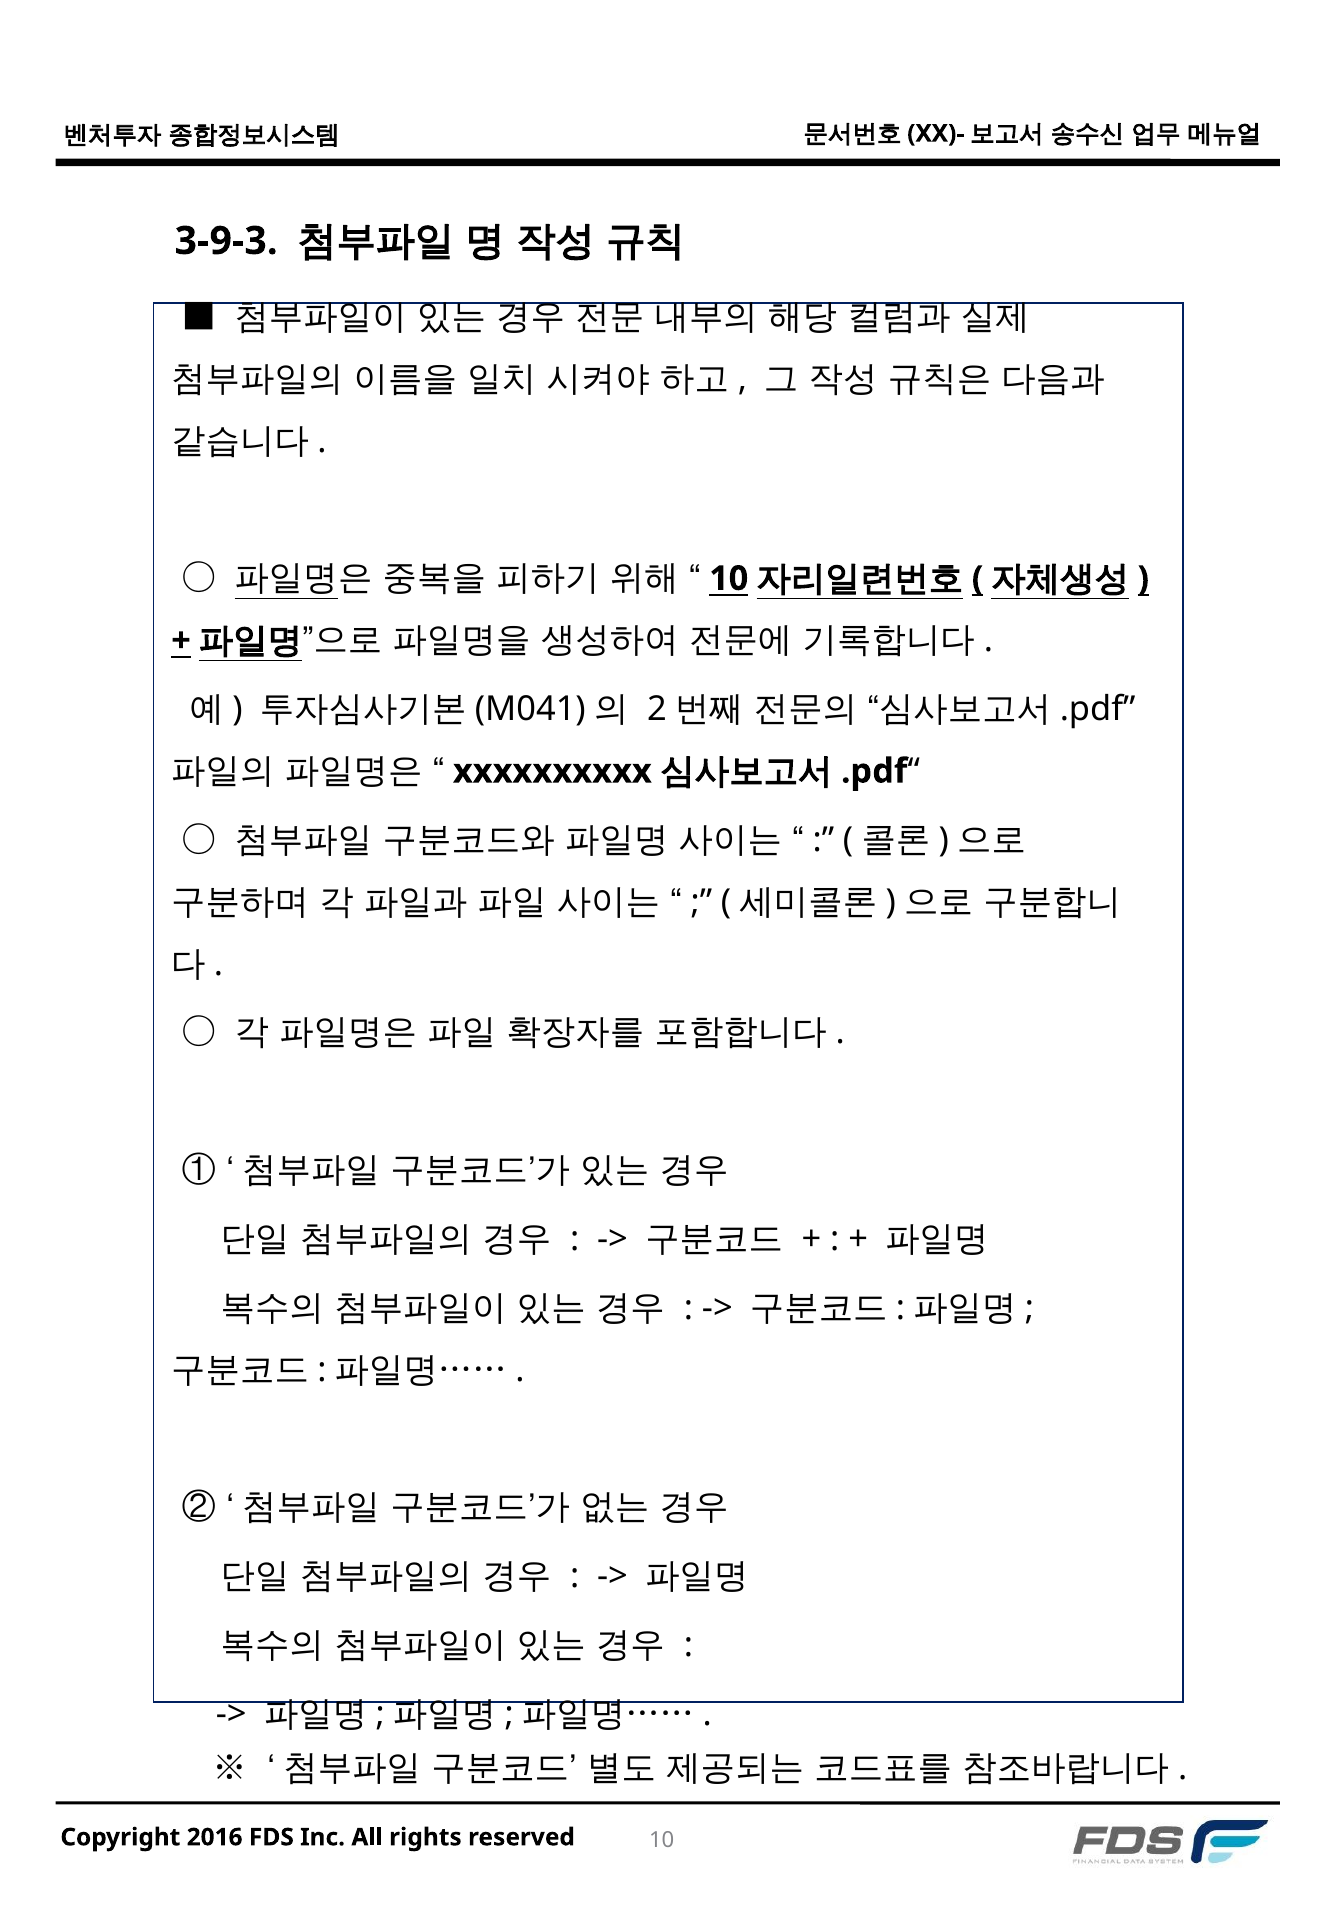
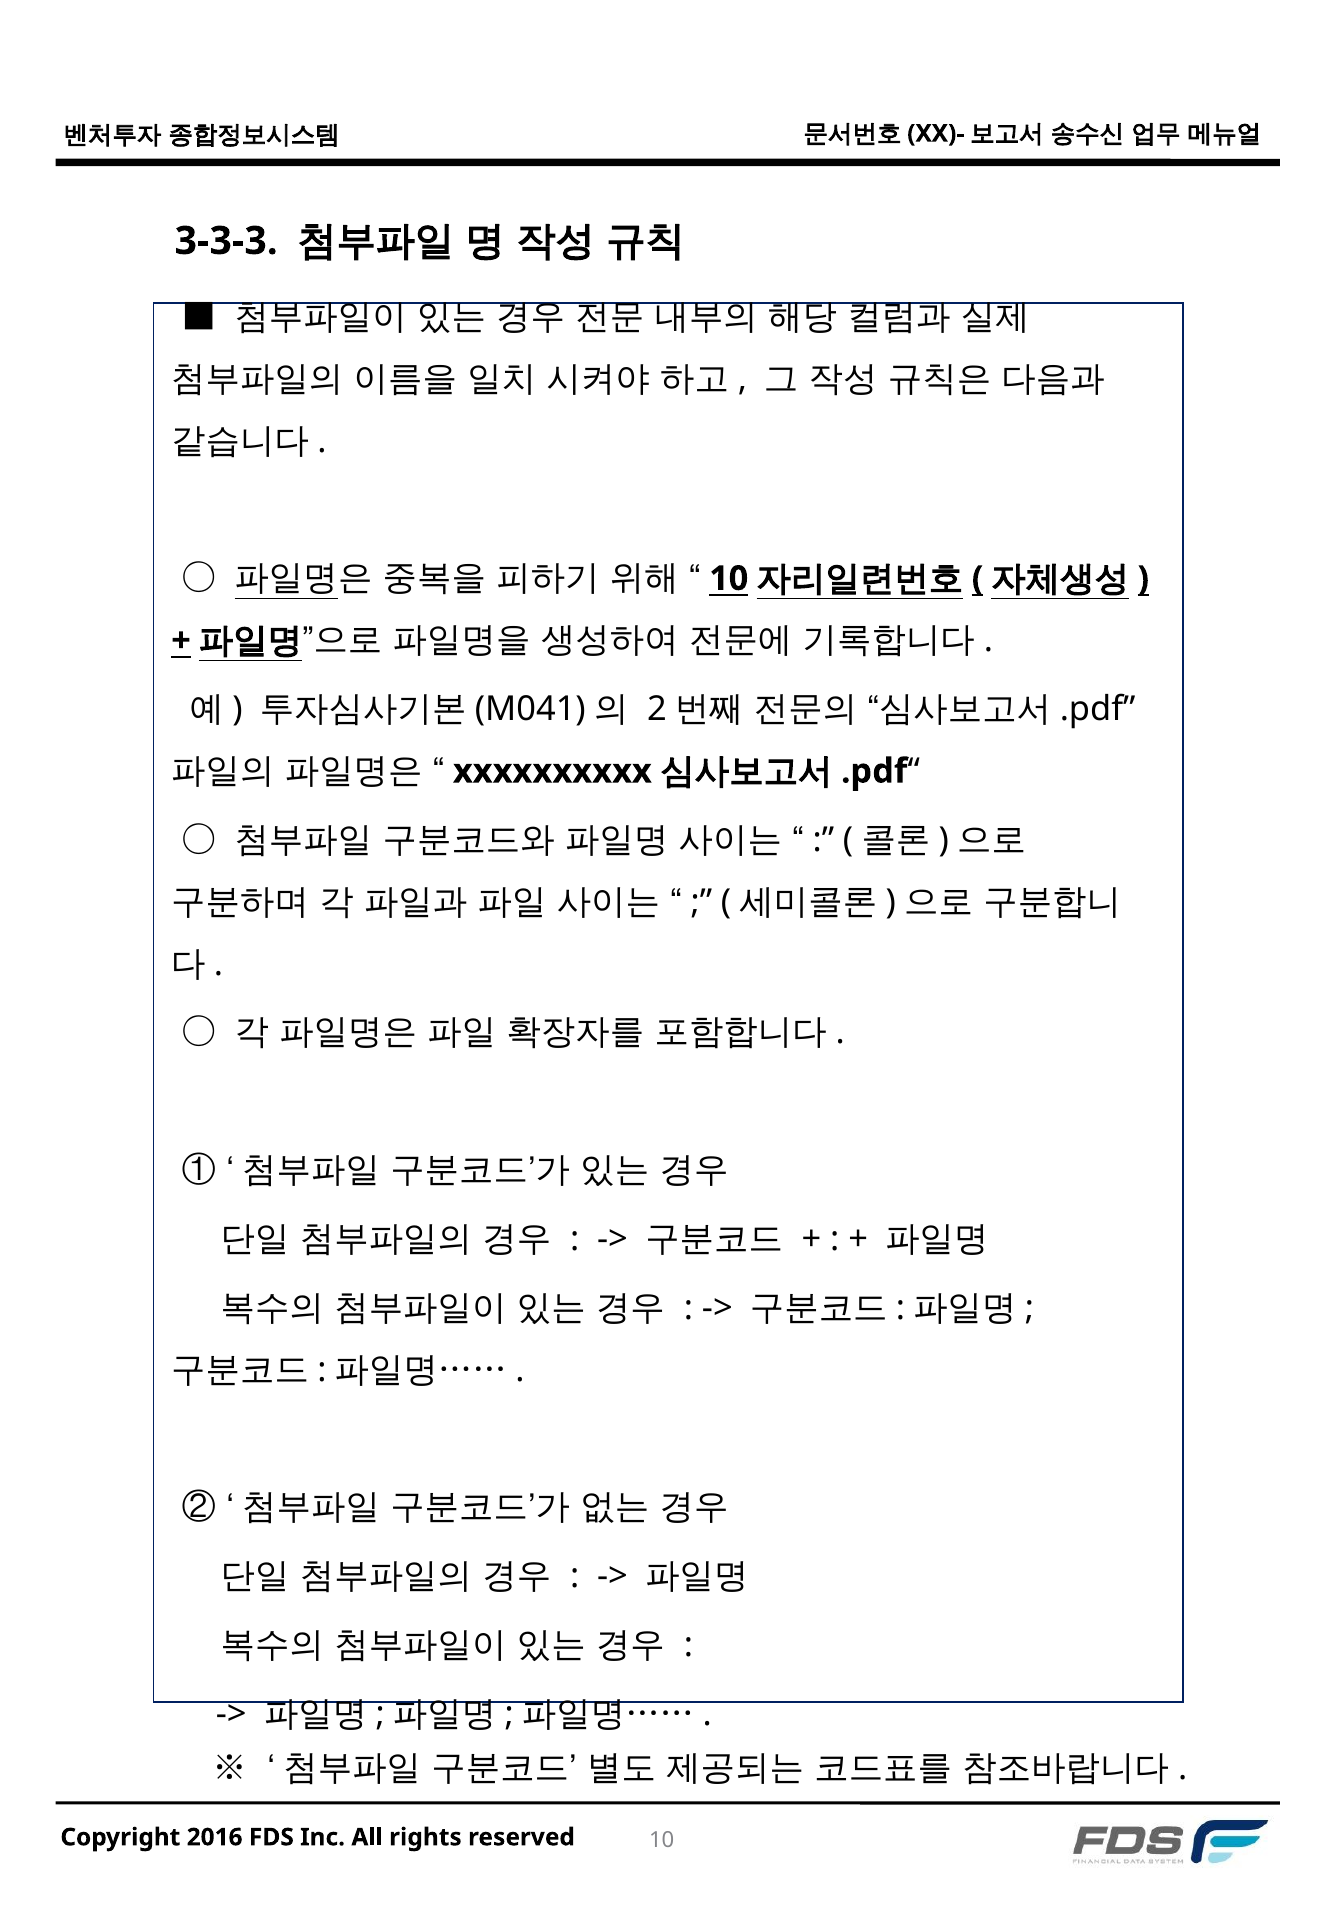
3-9-3: 3-9-3 -> 3-3-3 (226, 241)
